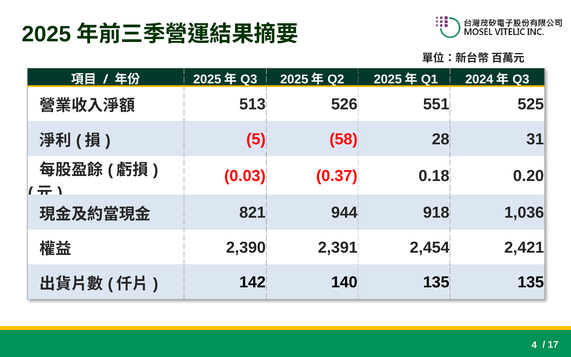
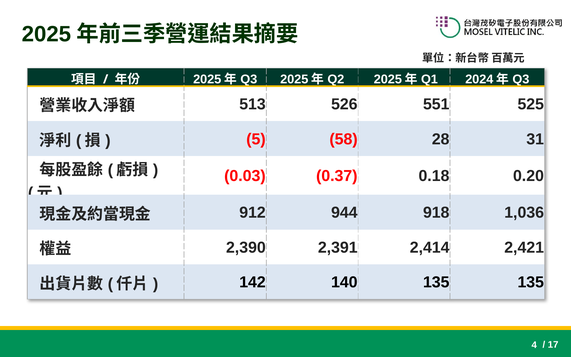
821: 821 -> 912 (252, 213)
2,454: 2,454 -> 2,414 (430, 247)
